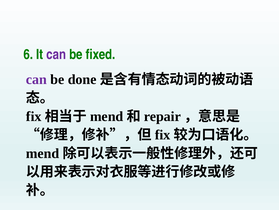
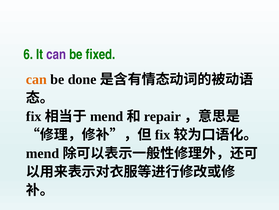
can colour: purple -> orange (36, 79)
